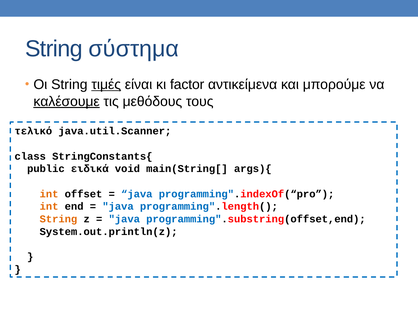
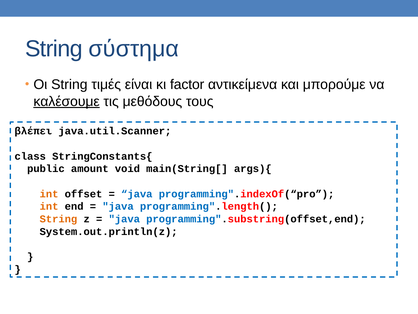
τιμές underline: present -> none (106, 85)
τελικό: τελικό -> βλέπει (33, 131)
ειδικά: ειδικά -> amount (90, 169)
